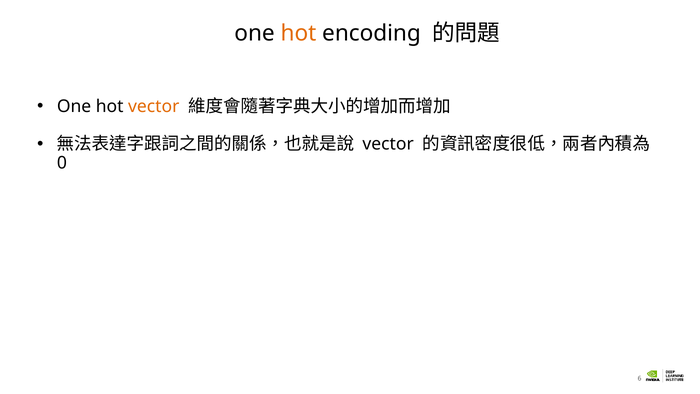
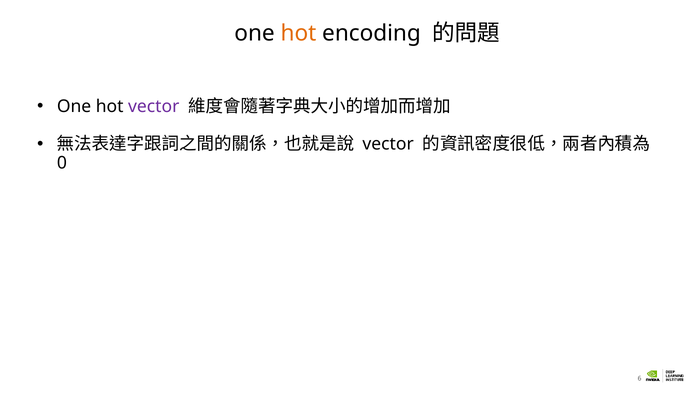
vector colour: orange -> purple (154, 106)
